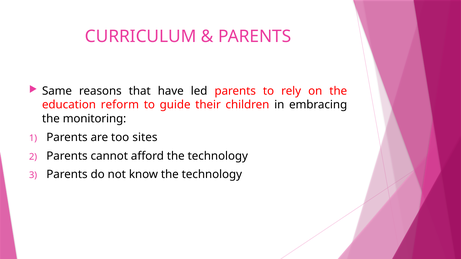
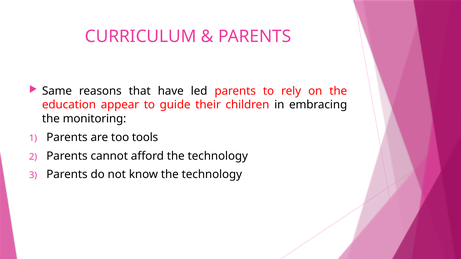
reform: reform -> appear (120, 105)
sites: sites -> tools (145, 137)
